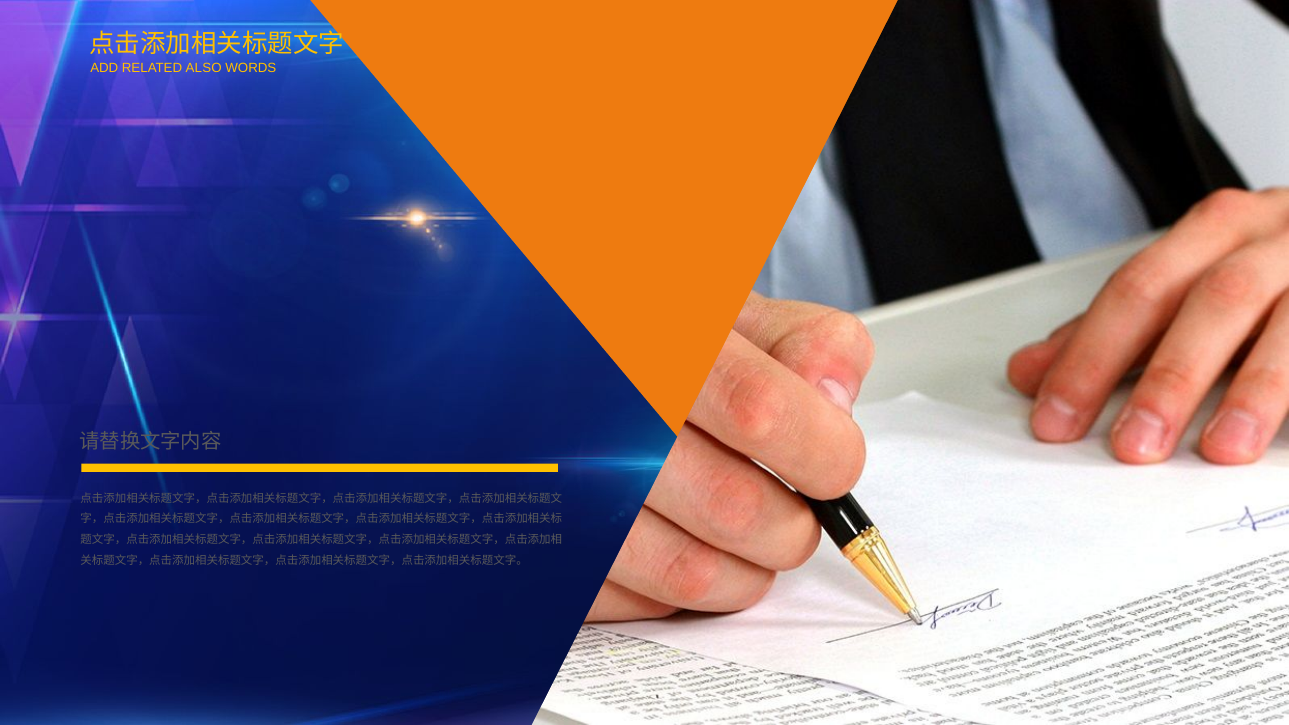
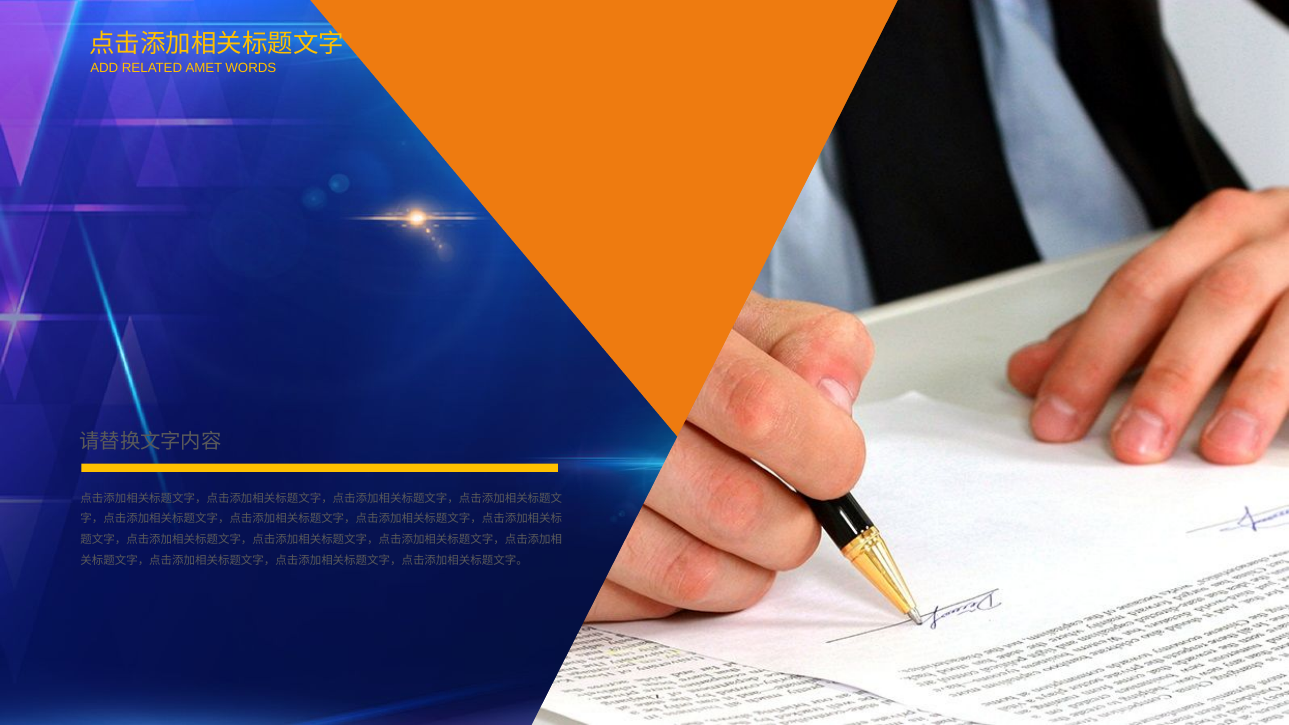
ALSO: ALSO -> AMET (204, 68)
